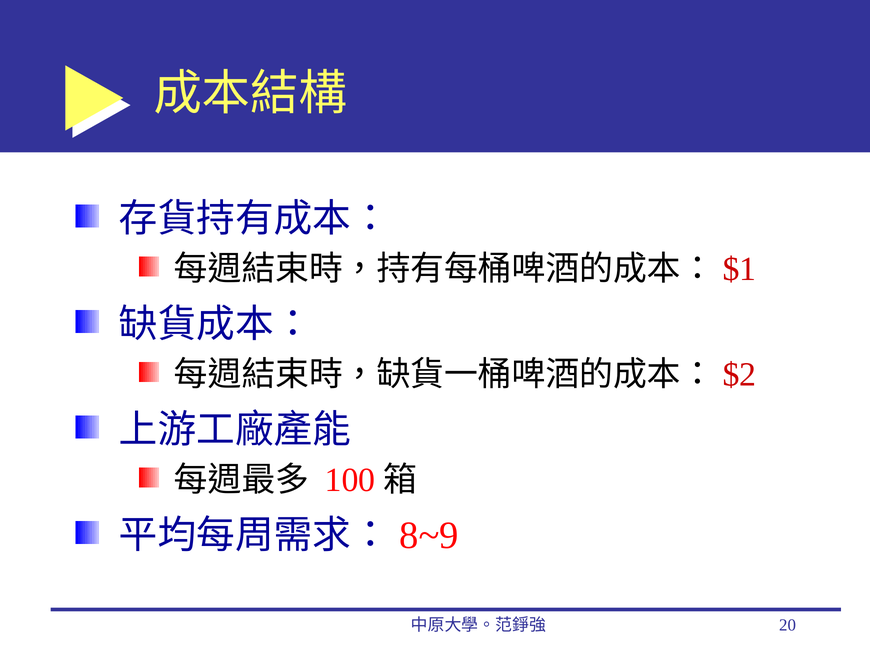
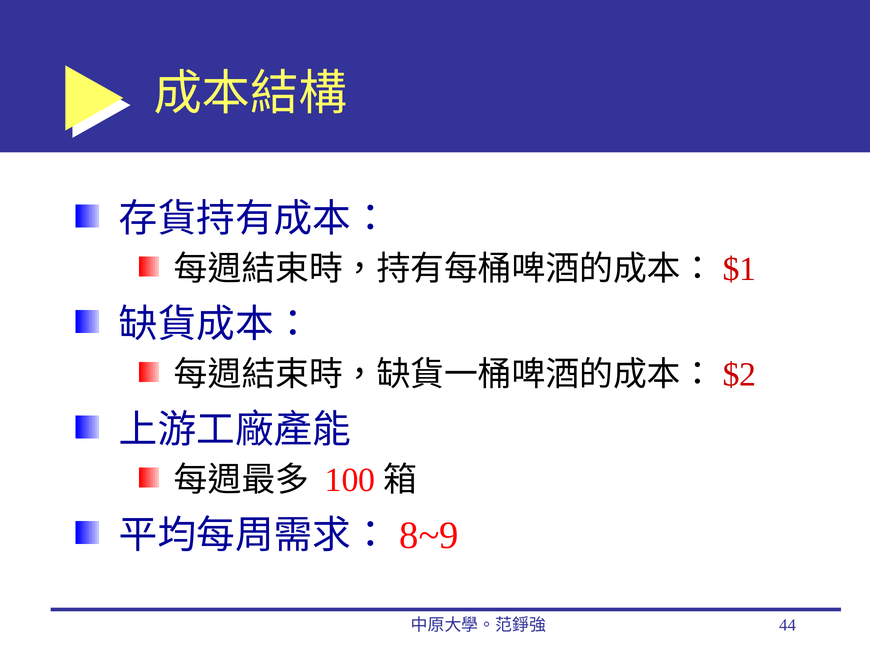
20: 20 -> 44 (788, 625)
